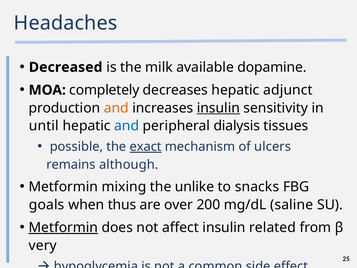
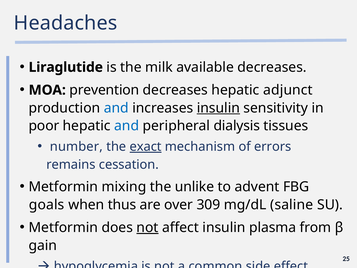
Decreased: Decreased -> Liraglutide (66, 67)
available dopamine: dopamine -> decreases (272, 67)
completely: completely -> prevention (104, 90)
and colour: orange -> blue (116, 108)
until: until -> poor (44, 126)
possible: possible -> number (76, 147)
ulcers: ulcers -> errors (273, 147)
although: although -> cessation (129, 164)
snacks: snacks -> advent (257, 187)
200: 200 -> 309 (208, 205)
Metformin underline: present -> none (63, 227)
not underline: none -> present (147, 227)
related: related -> plasma (273, 227)
very: very -> gain (43, 245)
